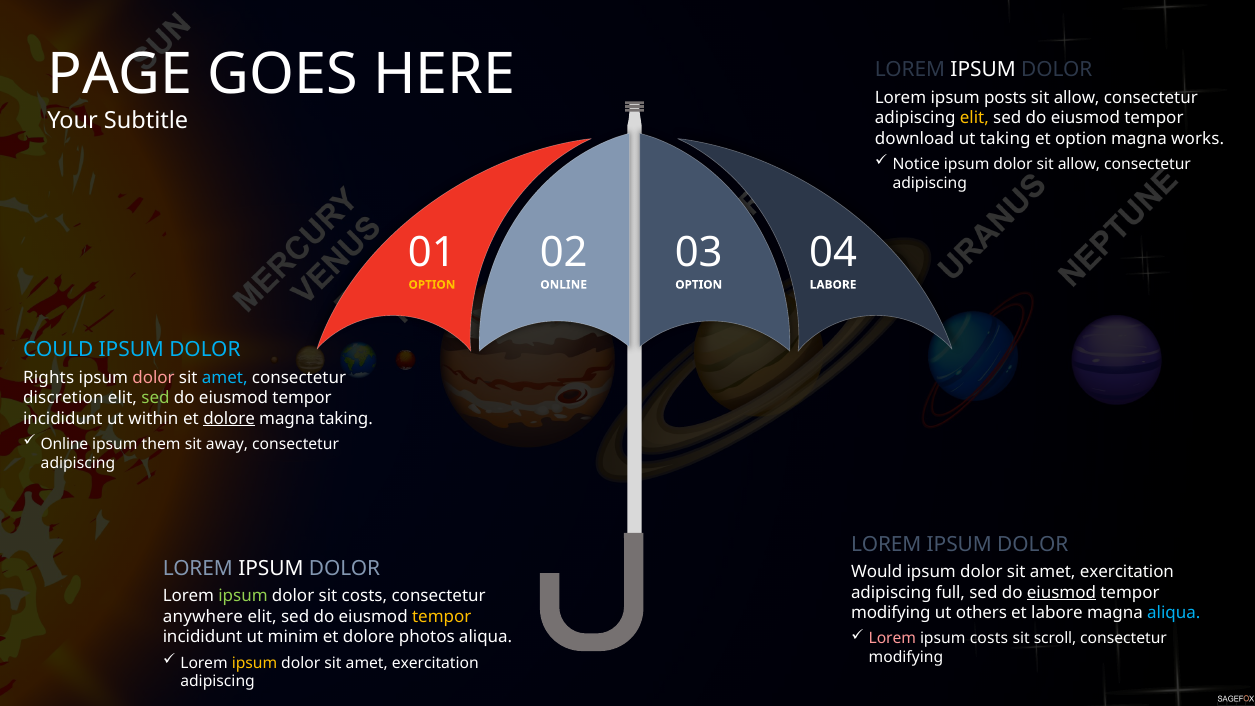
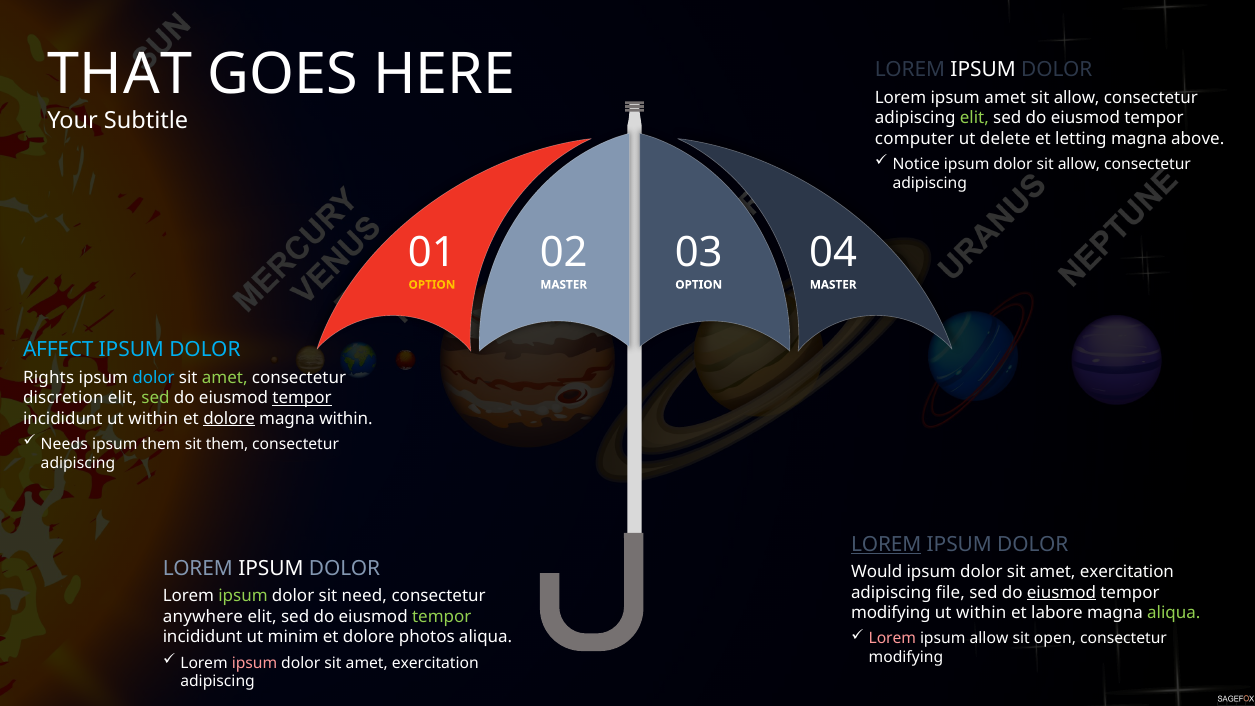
PAGE: PAGE -> THAT (120, 74)
ipsum posts: posts -> amet (1005, 98)
elit colour: yellow -> light green (974, 118)
download: download -> computer (915, 138)
ut taking: taking -> delete (1005, 138)
et option: option -> letting (1081, 138)
works: works -> above (1198, 138)
ONLINE: ONLINE -> MASTER (564, 285)
LABORE: LABORE -> MASTER (833, 285)
COULD: COULD -> AFFECT (58, 350)
dolor colour: pink -> light blue (153, 378)
amet colour: light blue -> light green (225, 378)
tempor underline: none -> present (302, 398)
magna taking: taking -> within (346, 418)
Online: Online -> Needs (64, 444)
sit away: away -> them (227, 444)
LOREM underline: none -> present (886, 544)
full: full -> file (950, 592)
sit costs: costs -> need (364, 596)
others: others -> within (981, 613)
aliqua colour: light blue -> light green (1174, 613)
tempor colour: yellow -> light green (442, 617)
ipsum costs: costs -> allow (989, 639)
scroll: scroll -> open (1055, 639)
ipsum colour: yellow -> pink (255, 663)
